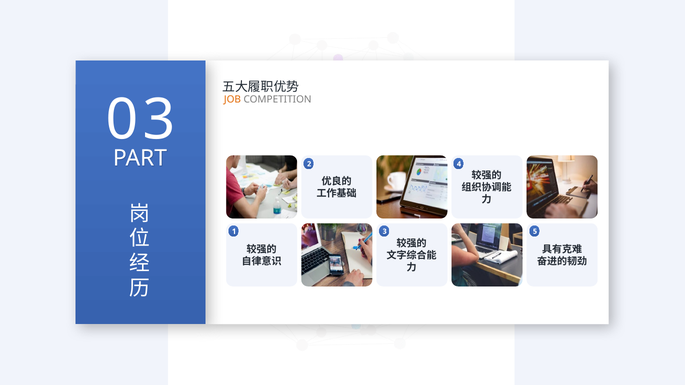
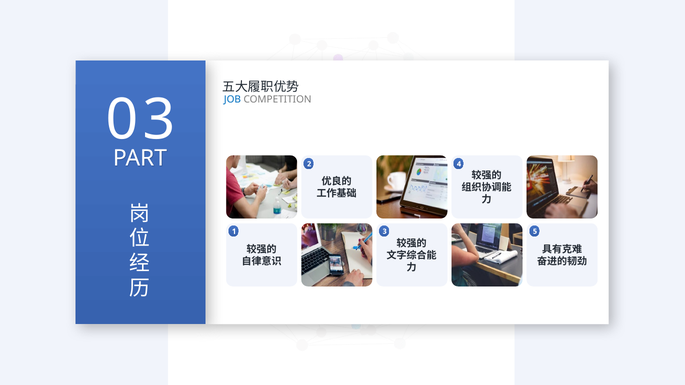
JOB colour: orange -> blue (232, 100)
